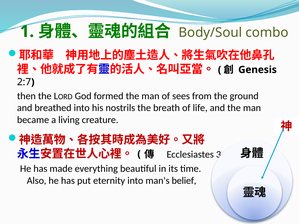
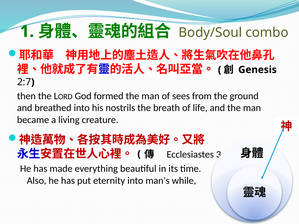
belief: belief -> while (184, 181)
